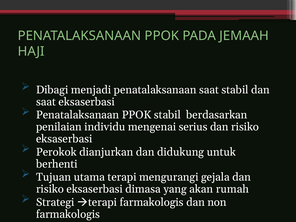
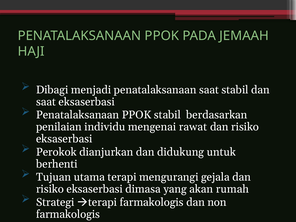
serius: serius -> rawat (193, 127)
